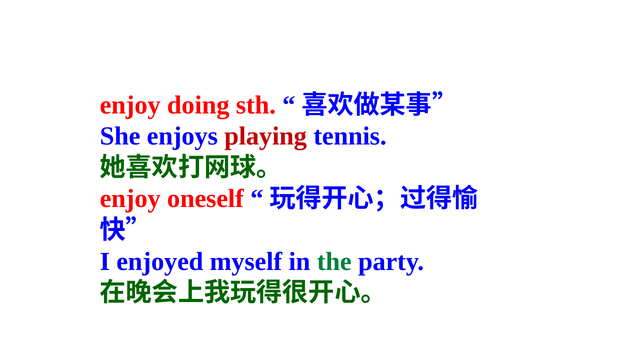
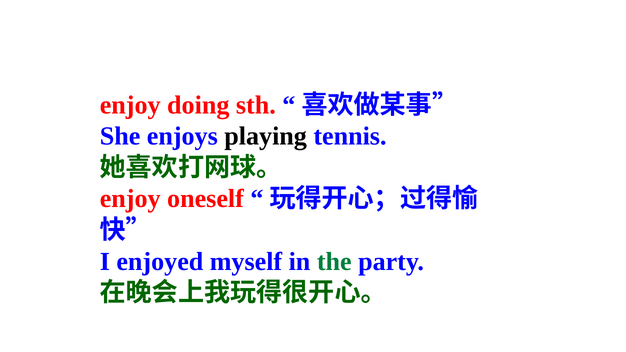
playing colour: red -> black (266, 136)
